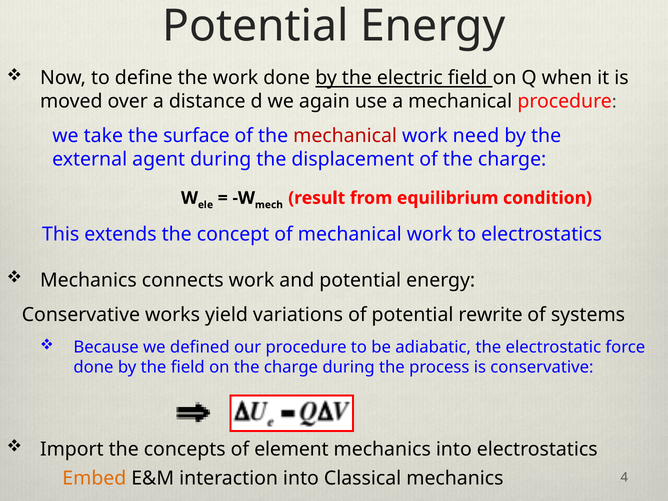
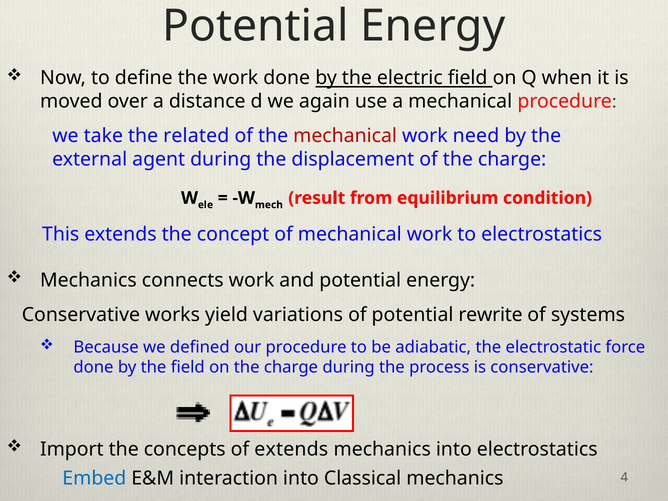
surface: surface -> related (196, 136)
of element: element -> extends (291, 449)
Embed colour: orange -> blue (94, 478)
